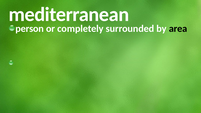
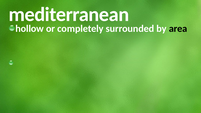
person: person -> hollow (30, 29)
